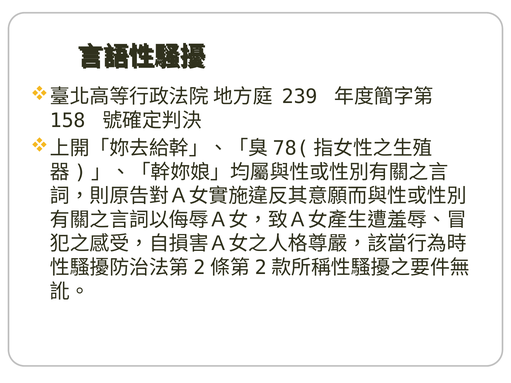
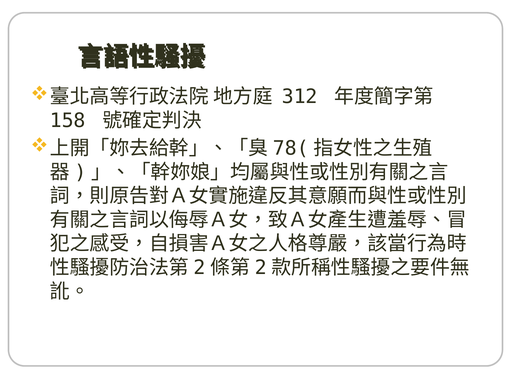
239: 239 -> 312 (300, 97)
